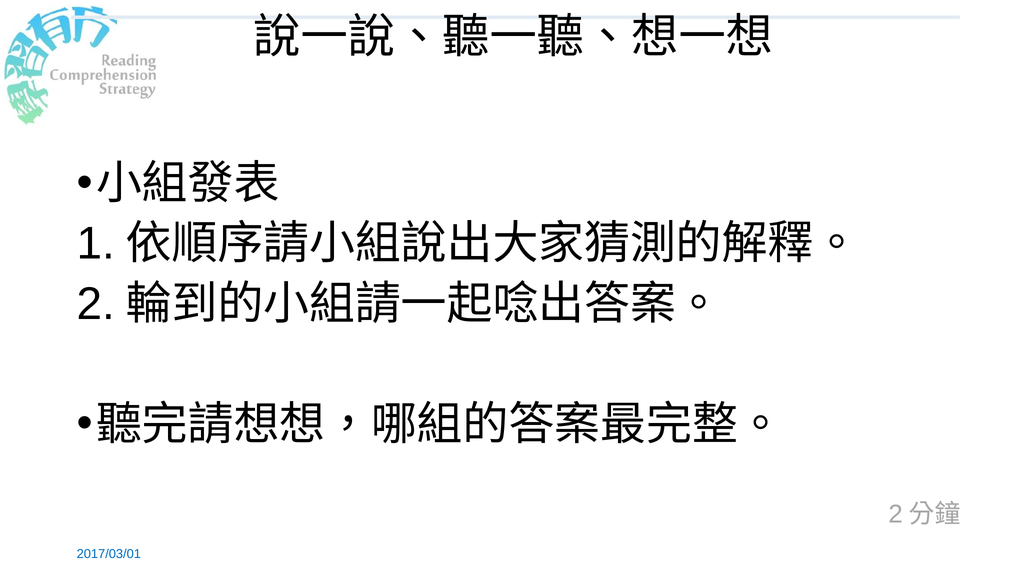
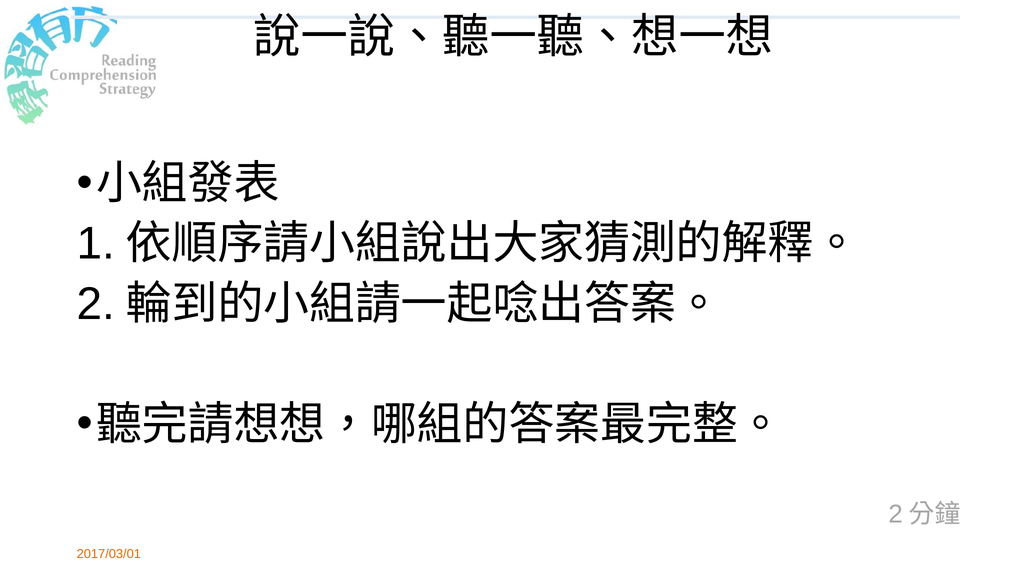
2017/03/01 colour: blue -> orange (109, 554)
